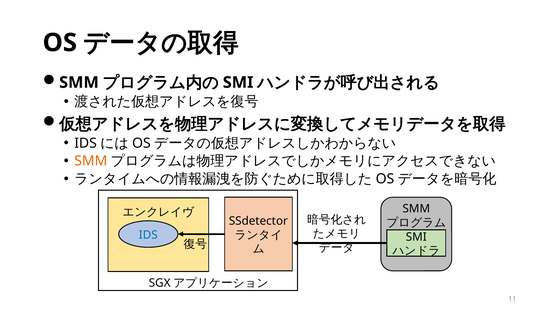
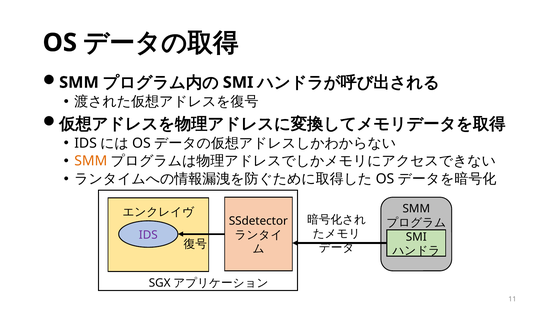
IDS colour: blue -> purple (148, 235)
